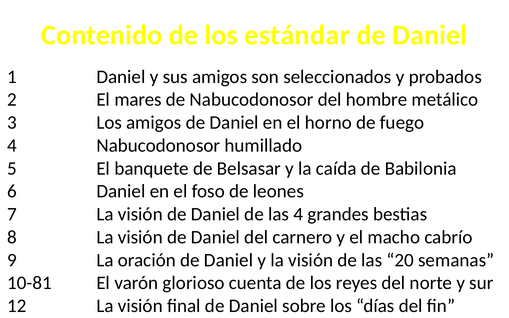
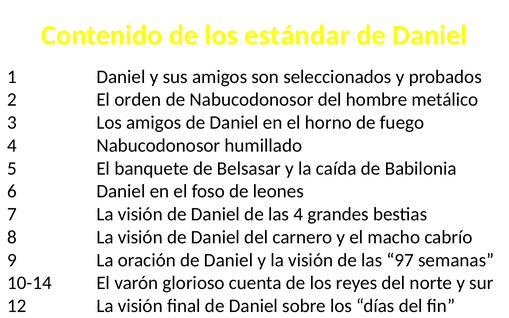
mares: mares -> orden (138, 100)
20: 20 -> 97 (400, 260)
10-81: 10-81 -> 10-14 (29, 283)
